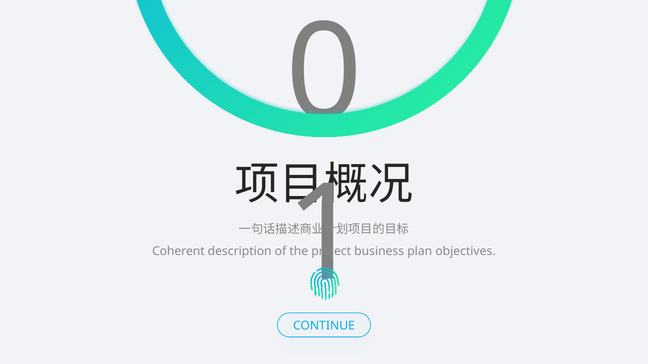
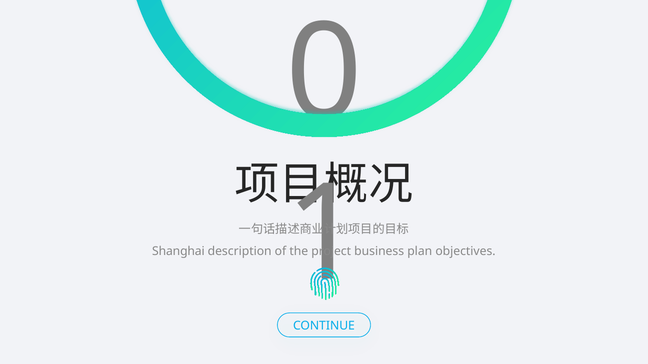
Coherent: Coherent -> Shanghai (178, 251)
